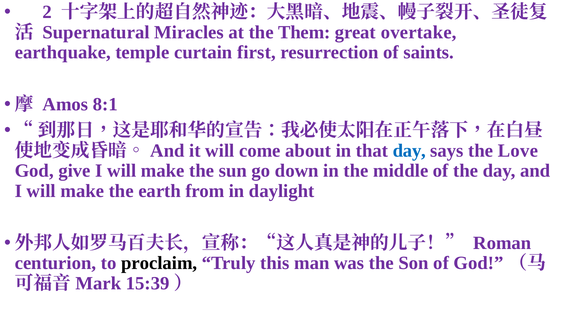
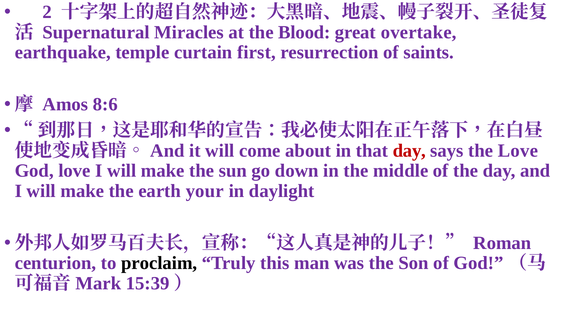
Them: Them -> Blood (304, 32)
8:1: 8:1 -> 8:6 (105, 105)
day colour: blue -> red (409, 151)
God give: give -> love (74, 171)
from: from -> your (205, 191)
